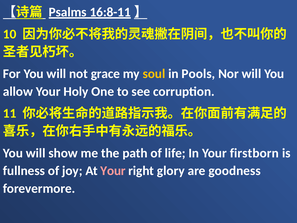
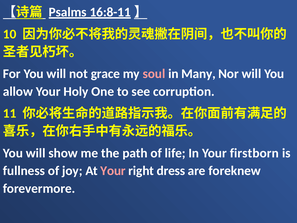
soul colour: yellow -> pink (154, 74)
Pools: Pools -> Many (198, 74)
glory: glory -> dress (171, 171)
goodness: goodness -> foreknew (235, 171)
